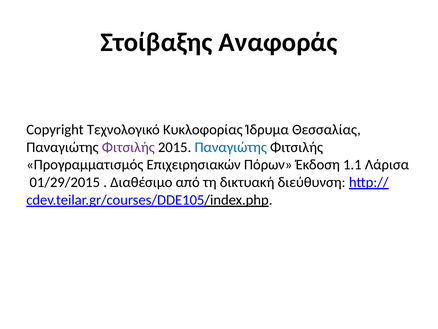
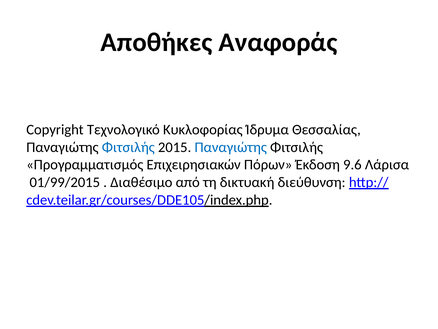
Στοίβαξης: Στοίβαξης -> Αποθήκες (156, 42)
Φιτσιλής colour: purple -> blue (128, 147)
1.1: 1.1 -> 9.6 (352, 165)
01/29/2015: 01/29/2015 -> 01/99/2015 (65, 182)
